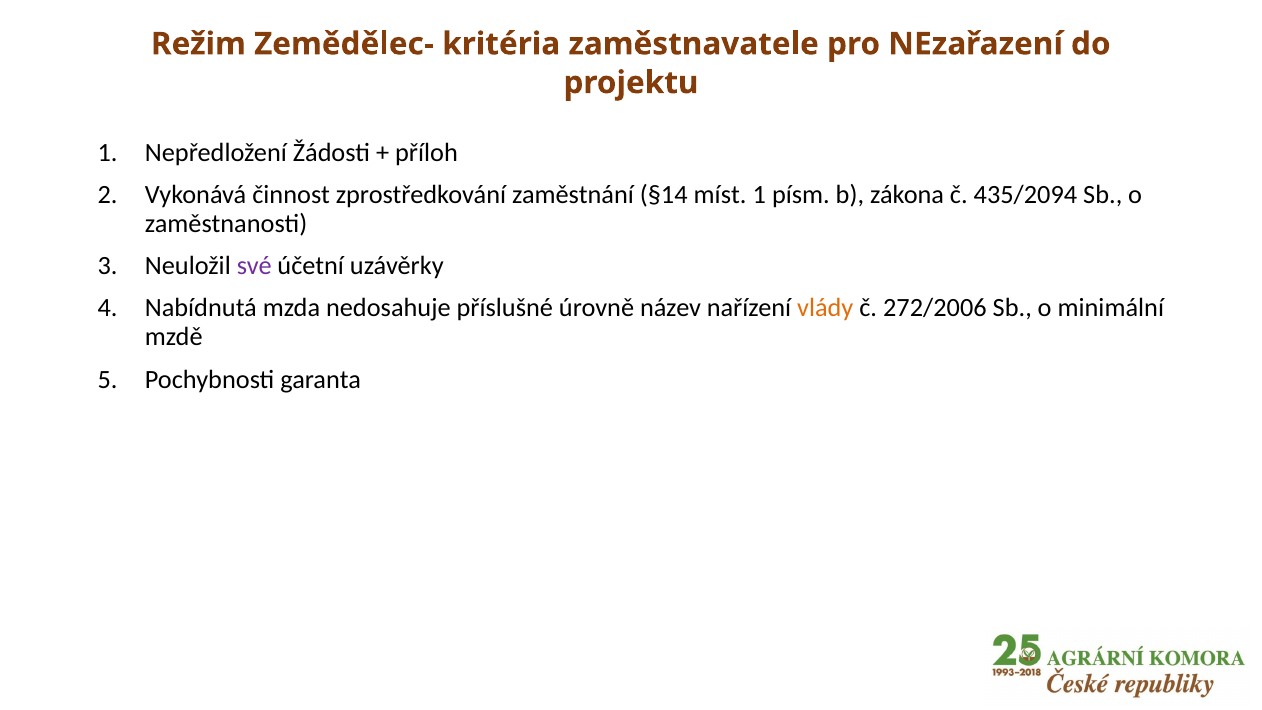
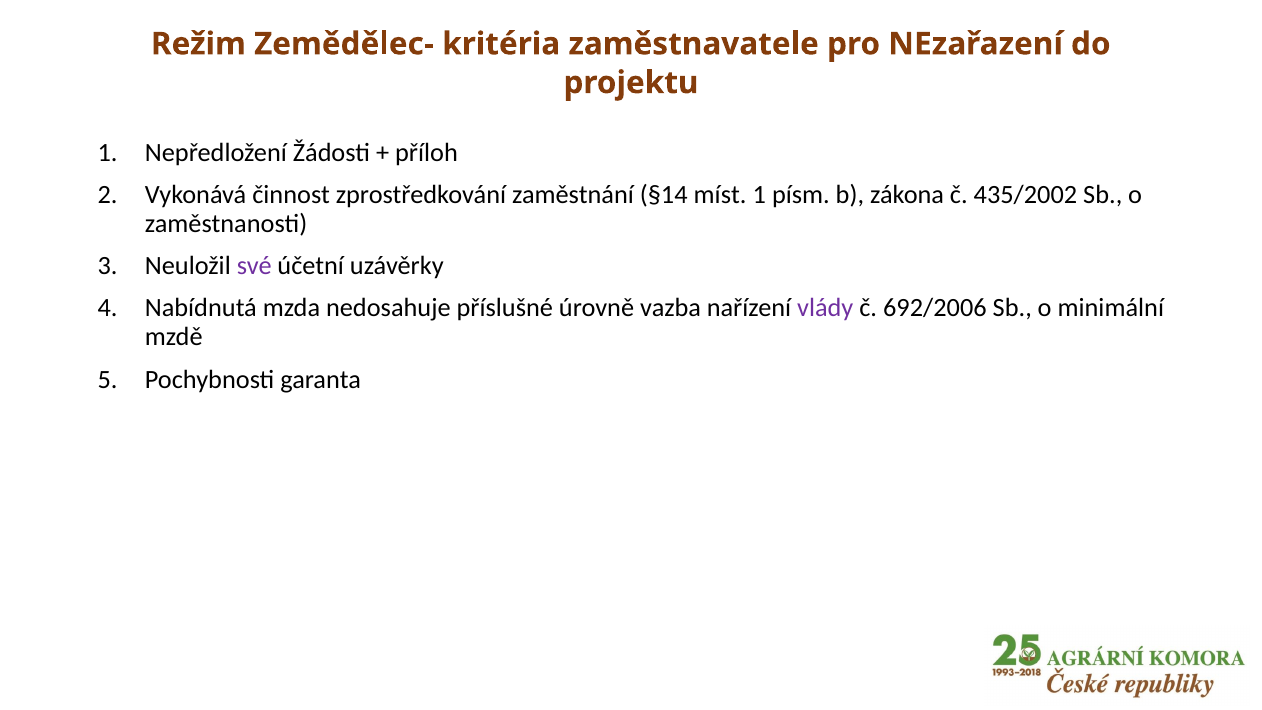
435/2094: 435/2094 -> 435/2002 (1025, 195)
název: název -> vazba (671, 308)
vlády colour: orange -> purple (825, 308)
272/2006: 272/2006 -> 692/2006 (935, 308)
